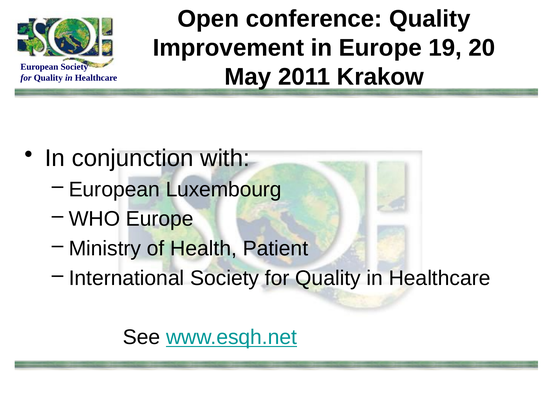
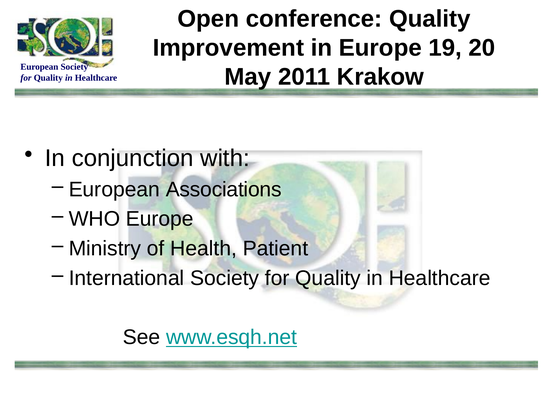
Luxembourg: Luxembourg -> Associations (224, 189)
